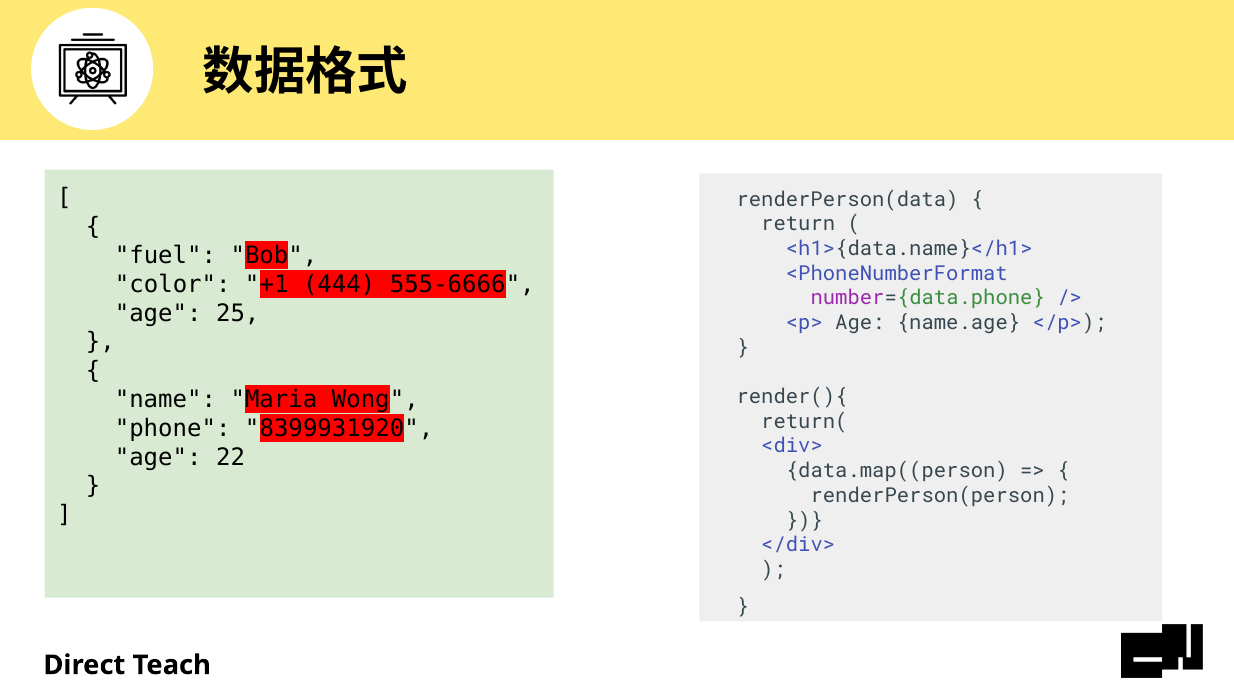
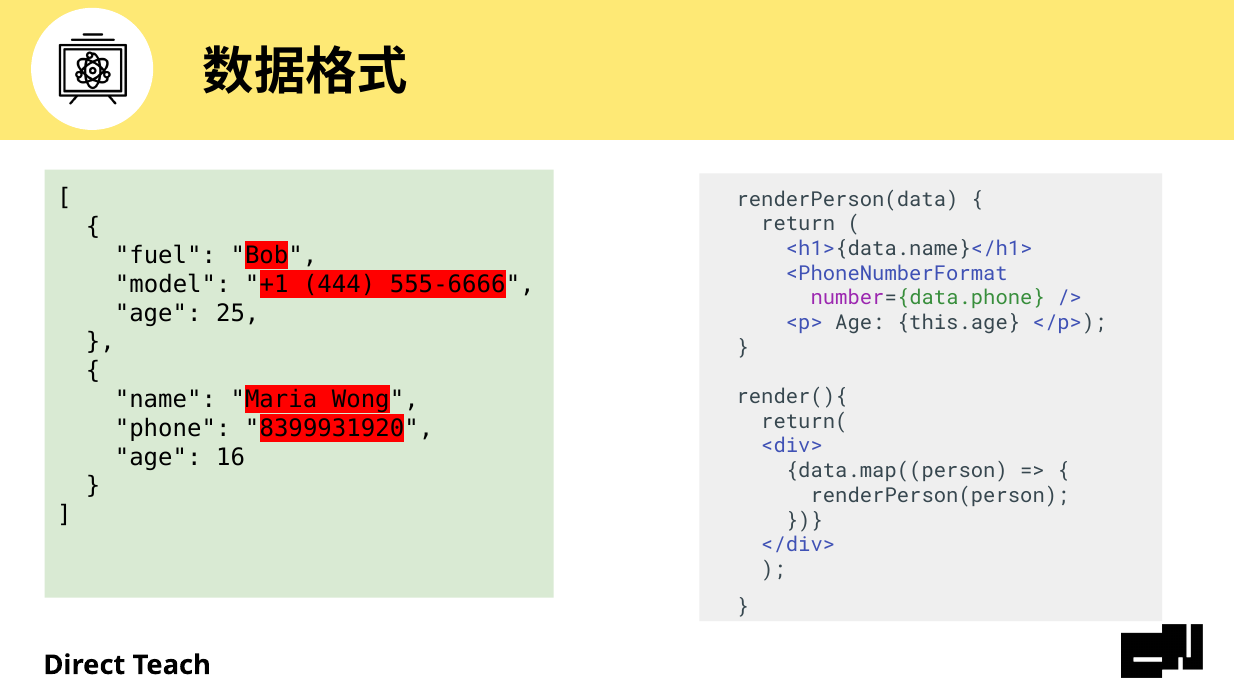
color: color -> model (173, 284)
name.age: name.age -> this.age (959, 323)
22: 22 -> 16 (231, 457)
